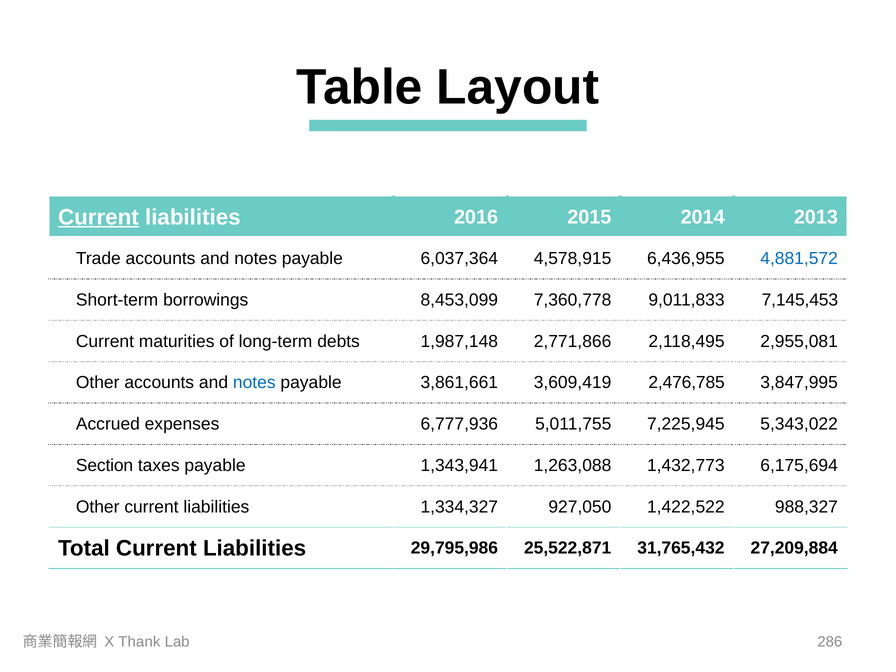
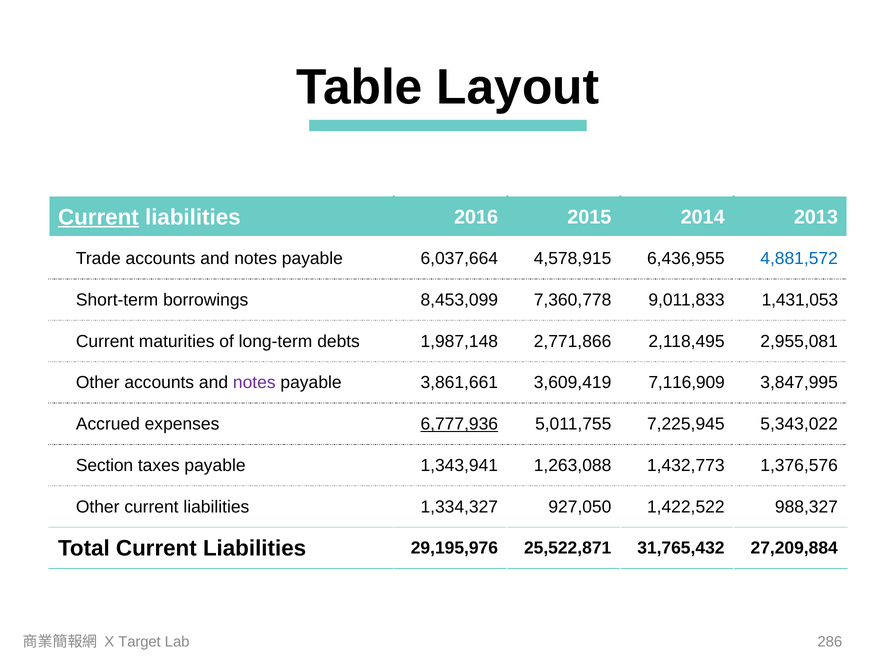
6,037,364: 6,037,364 -> 6,037,664 (459, 259)
7,145,453: 7,145,453 -> 1,431,053 (800, 300)
notes colour: blue -> purple (254, 383)
2,476,785: 2,476,785 -> 7,116,909 (687, 383)
6,777,936 underline: none -> present (459, 424)
6,175,694: 6,175,694 -> 1,376,576 (799, 465)
29,795,986: 29,795,986 -> 29,195,976 (454, 548)
Thank: Thank -> Target (140, 642)
